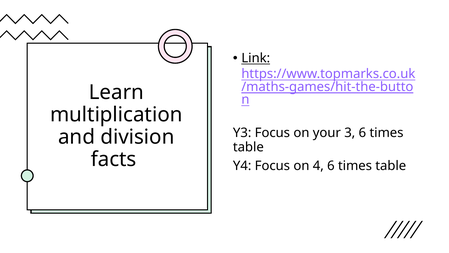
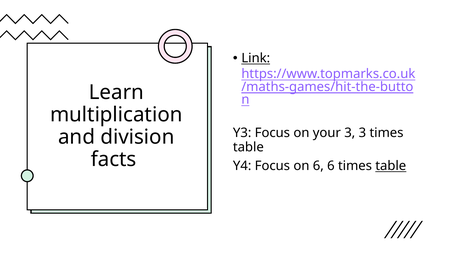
3 6: 6 -> 3 (362, 133)
on 4: 4 -> 6 (318, 166)
table underline: none -> present (391, 166)
